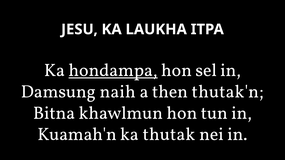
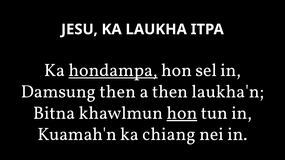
Damsung naih: naih -> then (118, 92)
thutak'n: thutak'n -> laukha'n (228, 92)
hon underline: none -> present (182, 113)
thutak: thutak -> chiang (169, 135)
